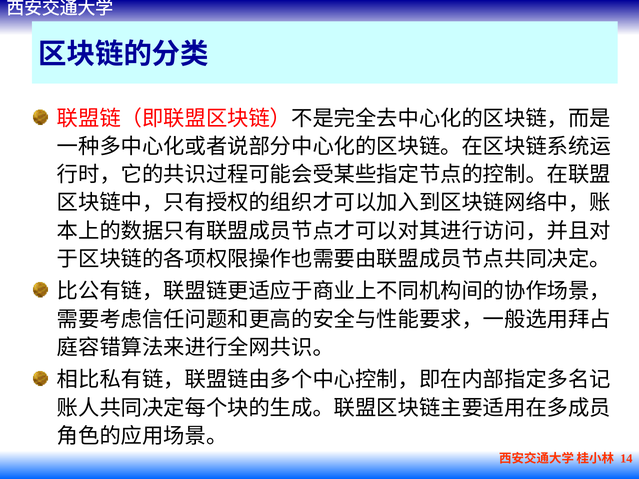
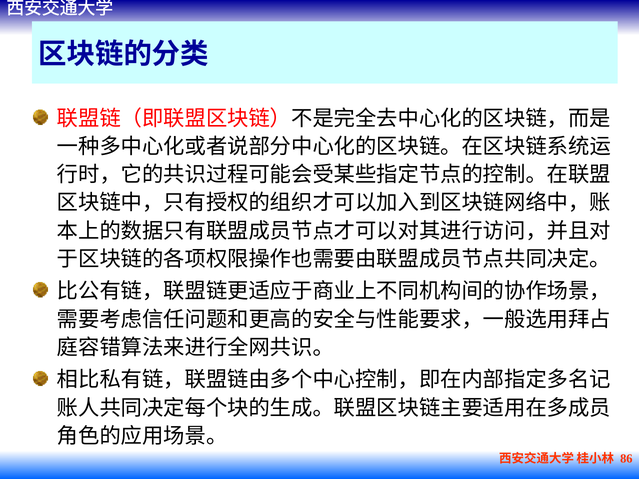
14: 14 -> 86 (626, 459)
